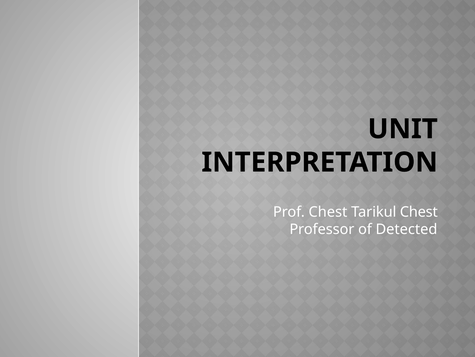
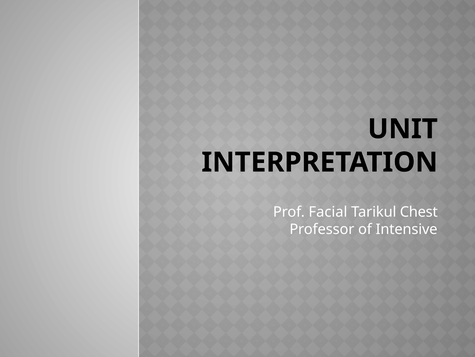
Prof Chest: Chest -> Facial (328, 212)
Detected: Detected -> Intensive (407, 229)
